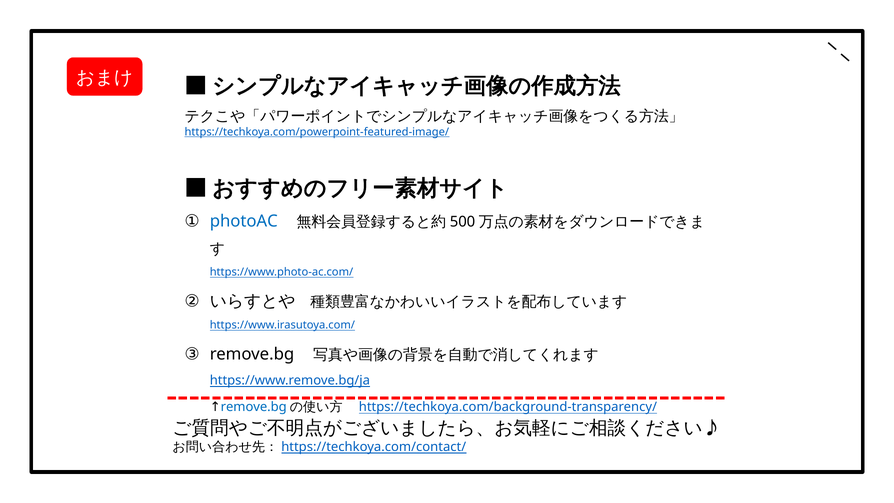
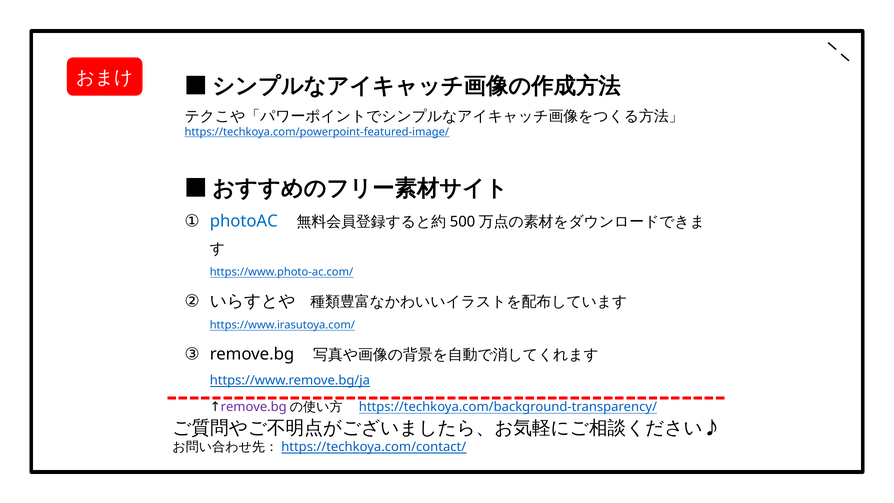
remove.bg colour: blue -> purple (254, 407)
